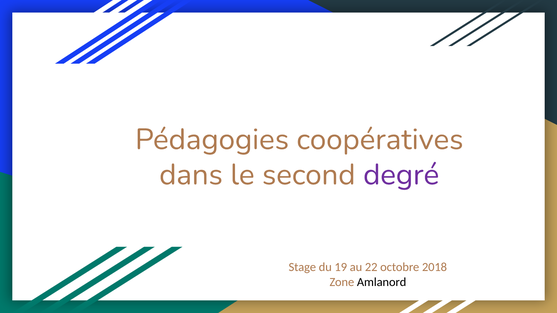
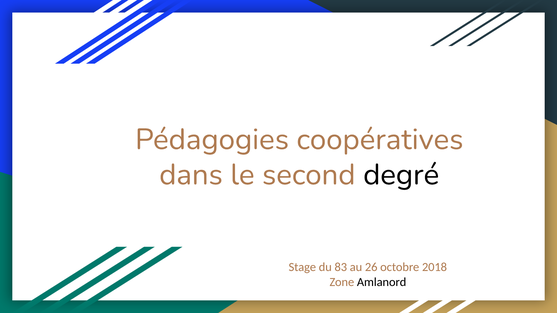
degré colour: purple -> black (401, 175)
19: 19 -> 83 (341, 267)
22: 22 -> 26 (371, 267)
